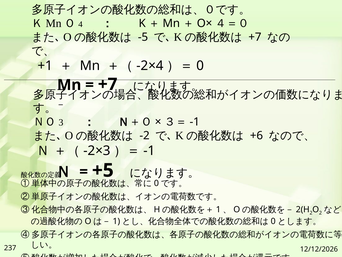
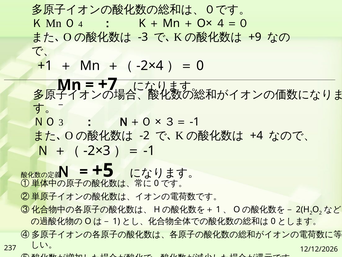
-5: -5 -> -3 (143, 37)
+7: +7 -> +9 (255, 37)
+6: +6 -> +4 (256, 135)
